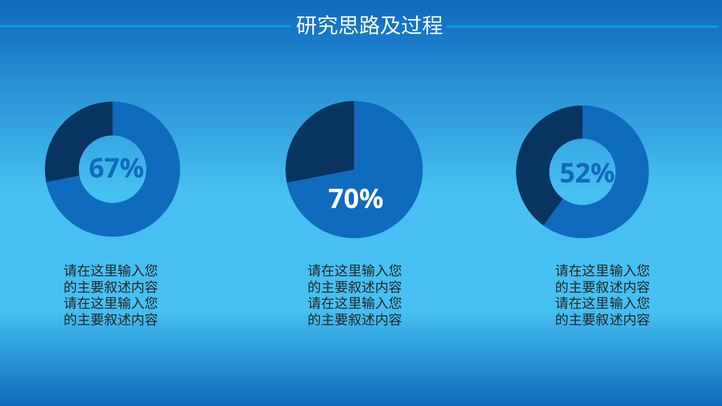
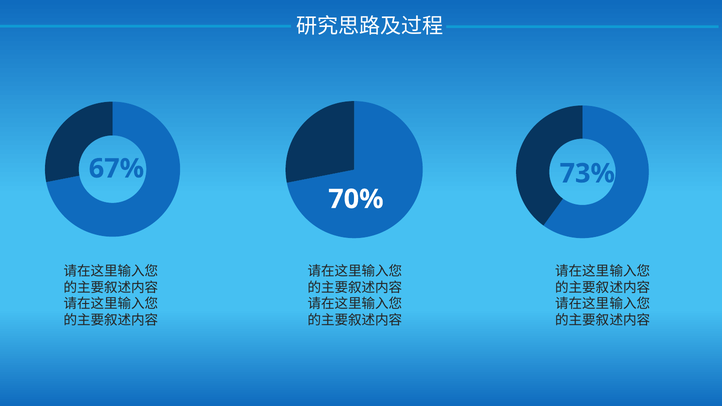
52%: 52% -> 73% (587, 174)
